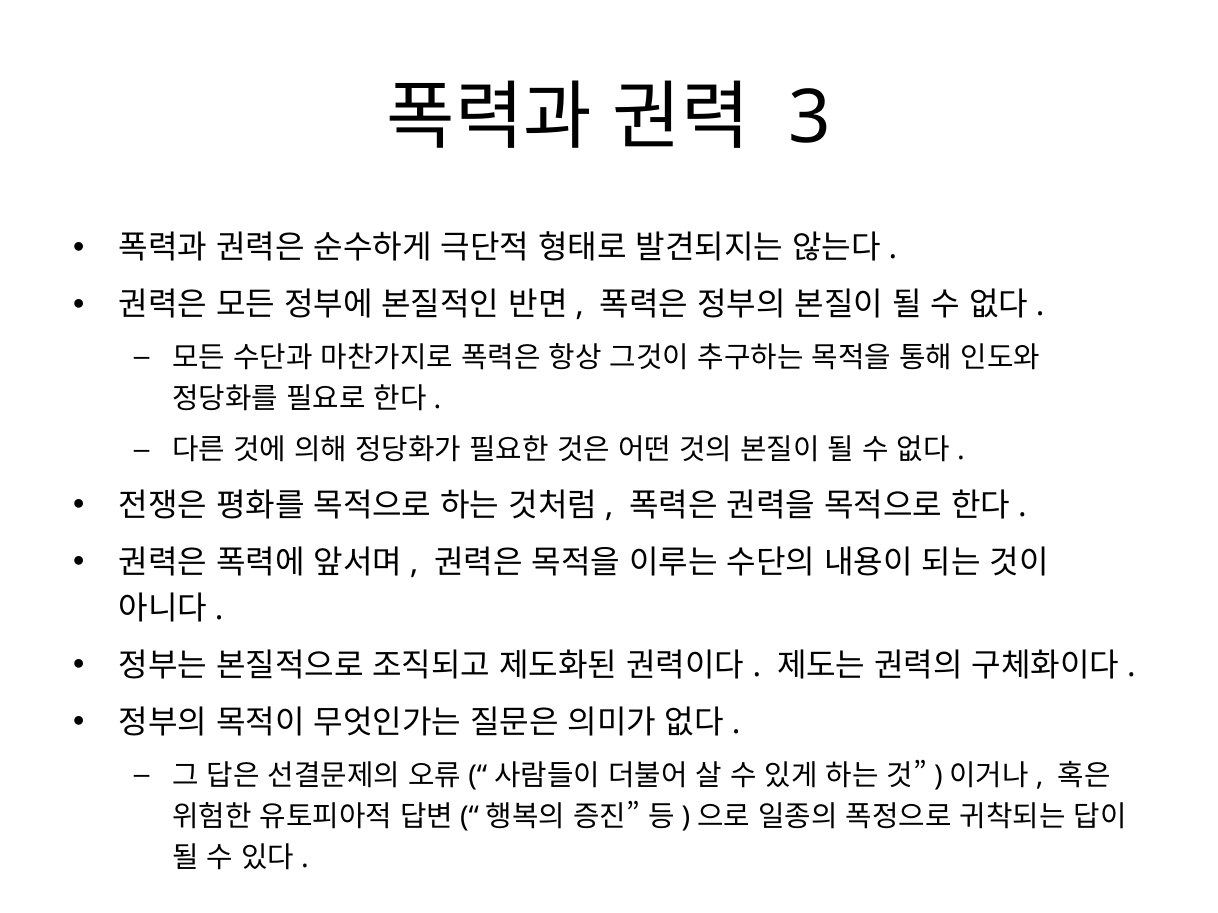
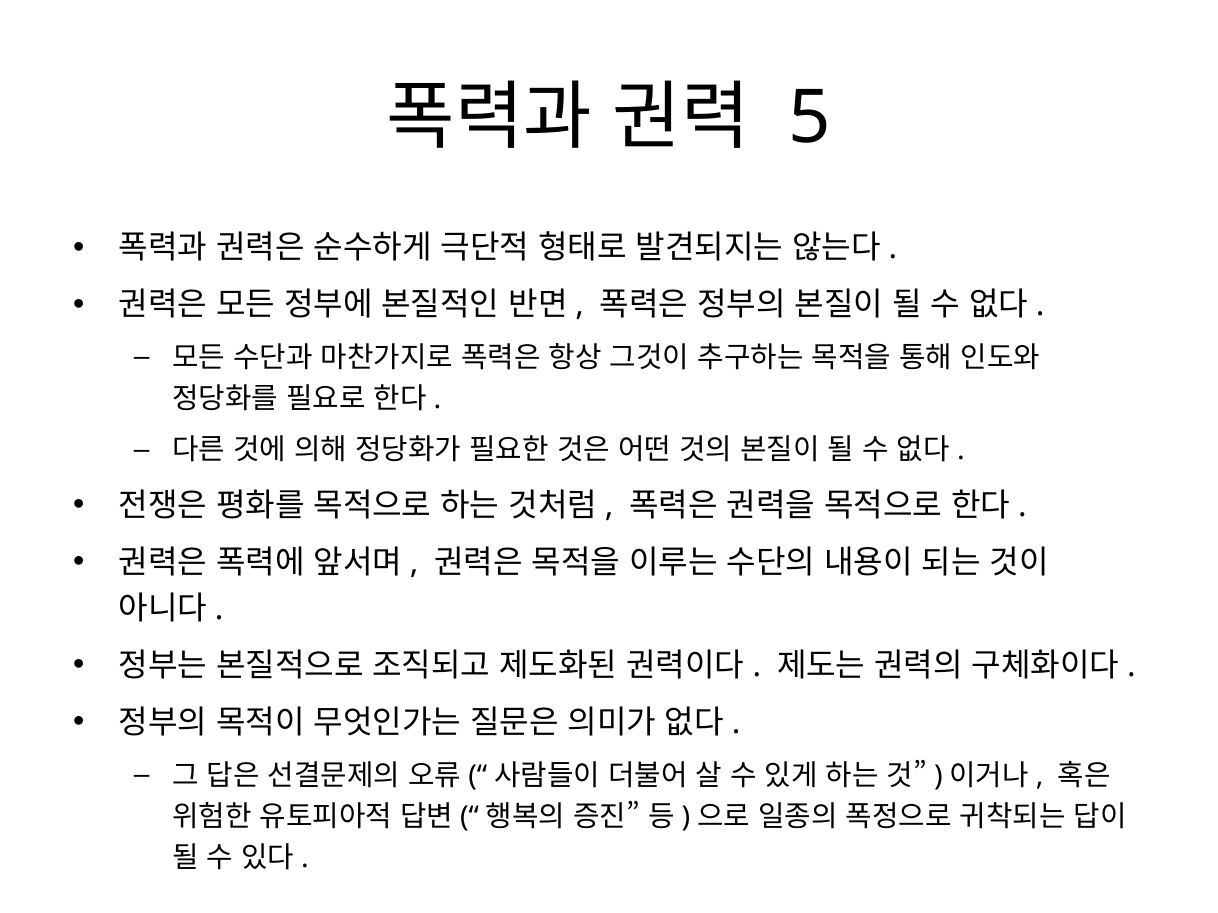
3: 3 -> 5 (810, 118)
